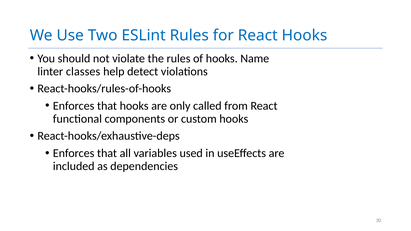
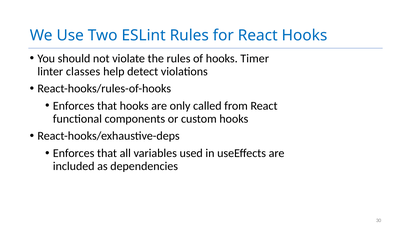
Name: Name -> Timer (255, 58)
